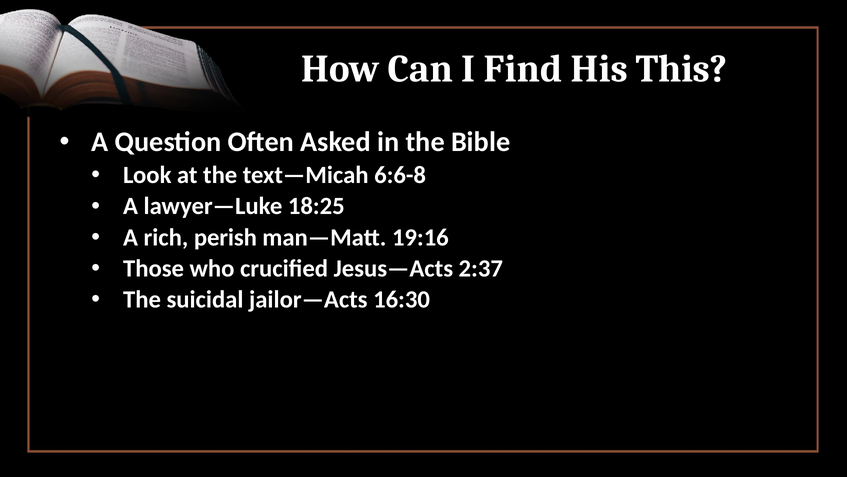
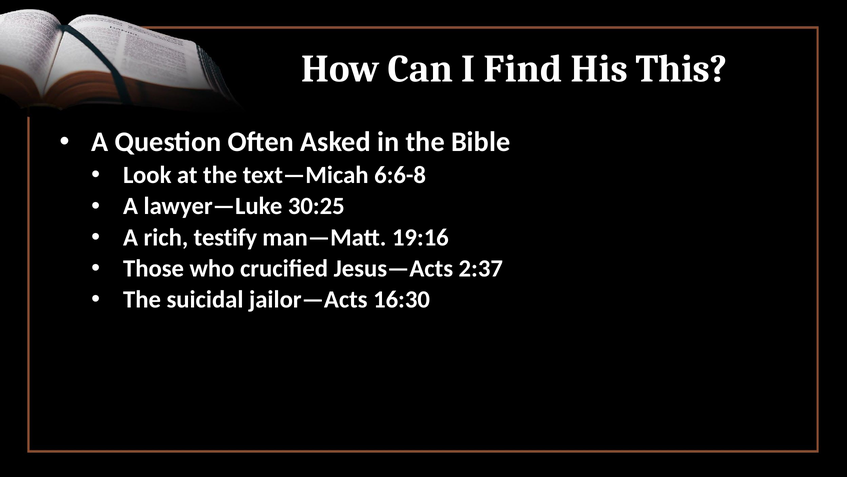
18:25: 18:25 -> 30:25 (316, 206)
perish: perish -> testify (225, 237)
